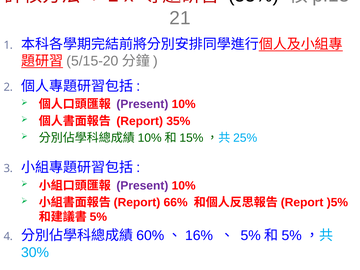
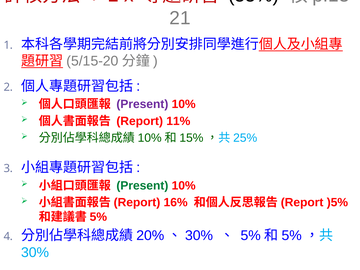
35%: 35% -> 11% (178, 121)
Present colour: purple -> green (142, 186)
66%: 66% -> 16% (176, 202)
60%: 60% -> 20% (150, 236)
16%: 16% -> 30% (199, 236)
